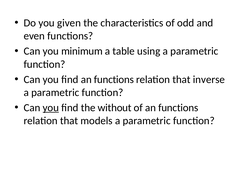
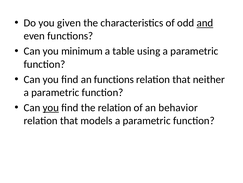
and underline: none -> present (205, 23)
inverse: inverse -> neither (209, 79)
the without: without -> relation (115, 107)
of an functions: functions -> behavior (178, 107)
